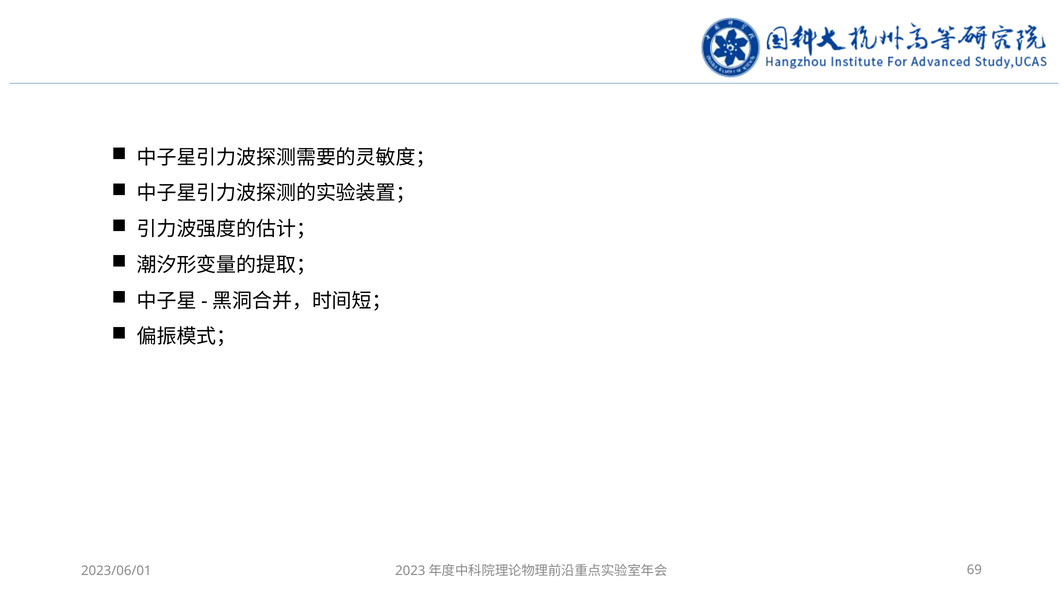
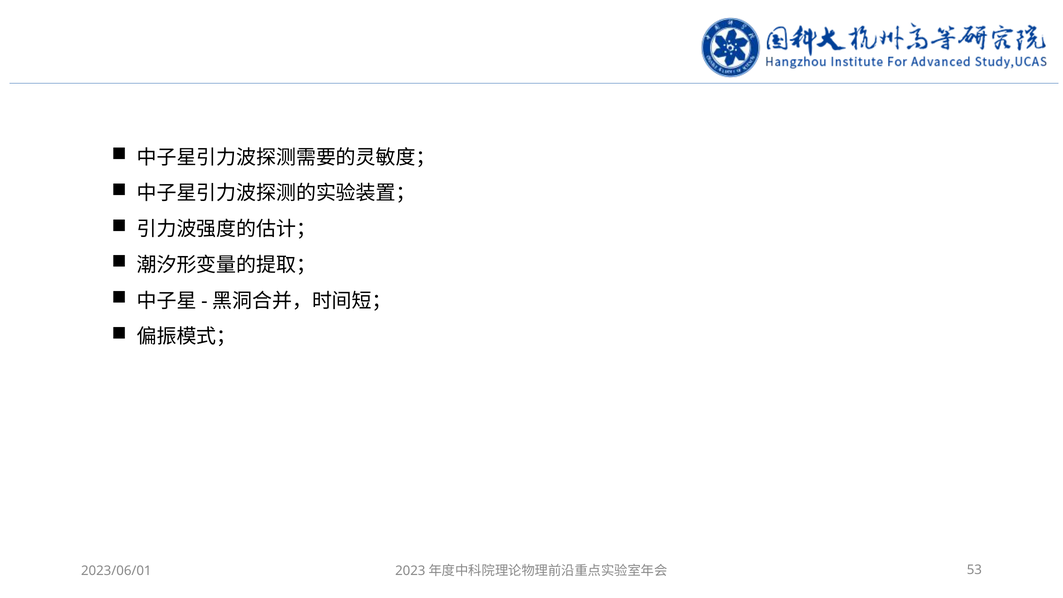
69: 69 -> 53 (974, 570)
